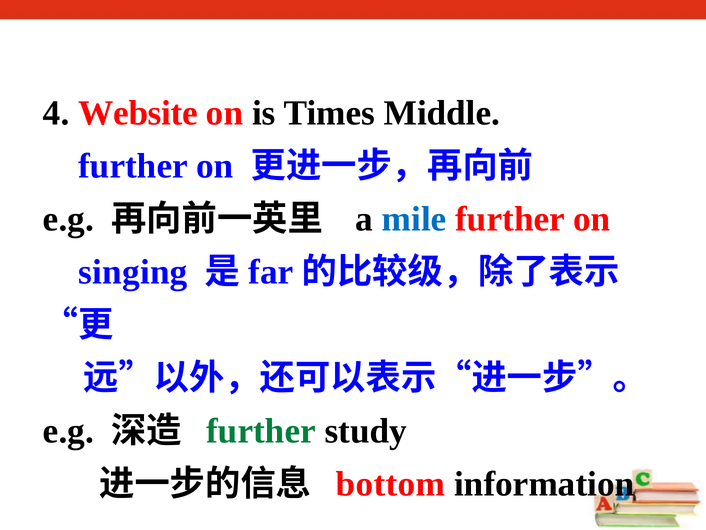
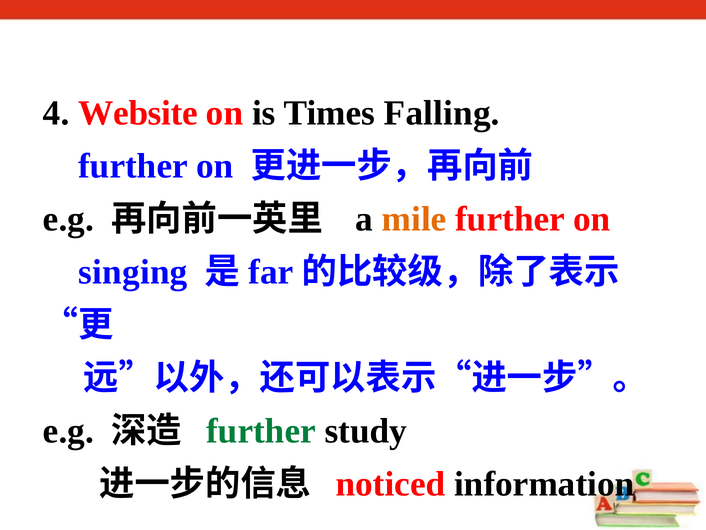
Middle: Middle -> Falling (442, 113)
mile colour: blue -> orange (414, 219)
bottom: bottom -> noticed (390, 483)
